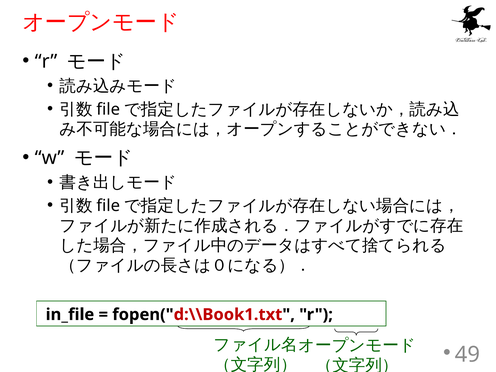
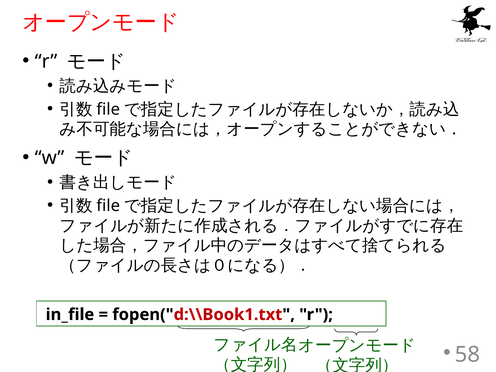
49: 49 -> 58 (467, 354)
